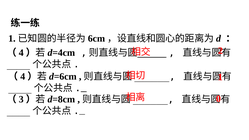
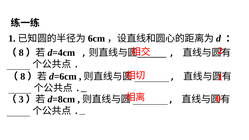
4: 4 -> 8 (21, 53)
4: 4 -> 8 (23, 77)
